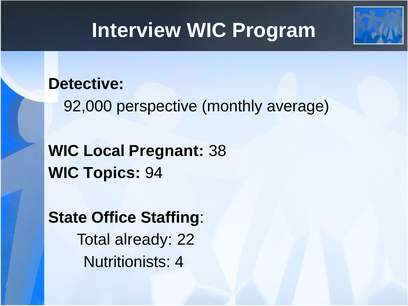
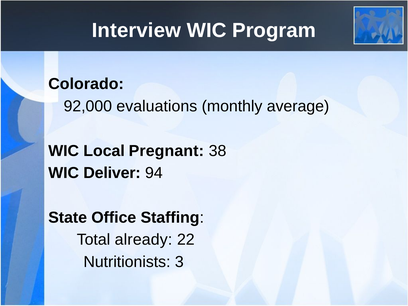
Detective: Detective -> Colorado (86, 84)
perspective: perspective -> evaluations (157, 106)
Topics: Topics -> Deliver (112, 173)
4: 4 -> 3 (179, 262)
